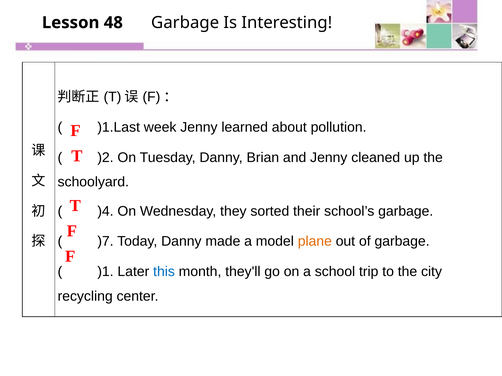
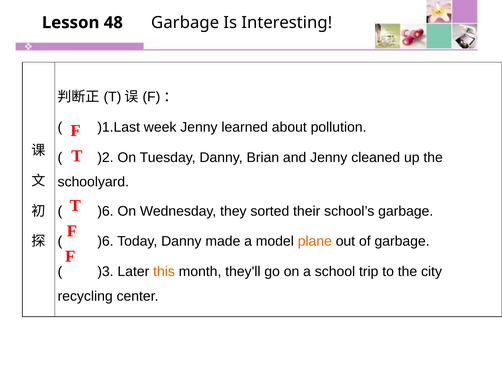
)4: )4 -> )6 (105, 211)
)7: )7 -> )6 (105, 242)
)1: )1 -> )3 (105, 272)
this colour: blue -> orange (164, 272)
